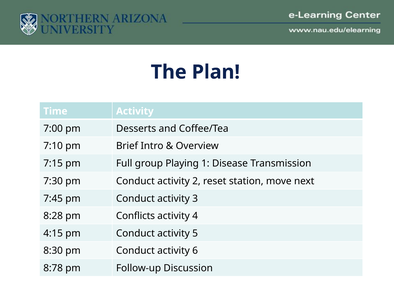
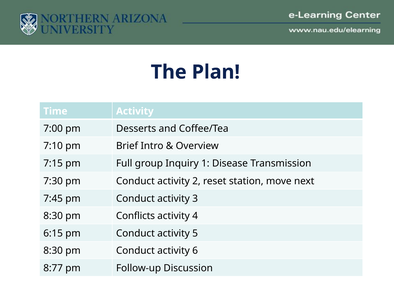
Playing: Playing -> Inquiry (182, 163)
8:28: 8:28 -> 8:30 (53, 216)
4:15: 4:15 -> 6:15 (53, 233)
8:78: 8:78 -> 8:77 (53, 268)
